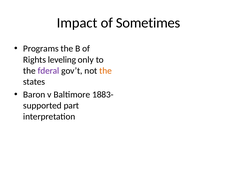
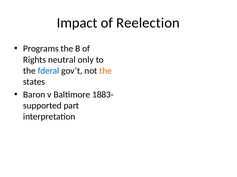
Sometimes: Sometimes -> Reelection (148, 23)
leveling: leveling -> neutral (62, 60)
fderal colour: purple -> blue (48, 71)
